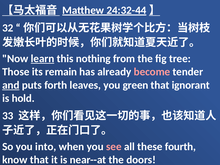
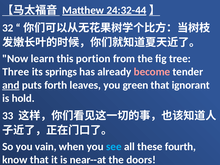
learn underline: present -> none (43, 59)
nothing: nothing -> portion (93, 59)
Those: Those -> Three (16, 72)
remain: remain -> springs (61, 72)
into: into -> vain (46, 147)
see colour: pink -> light blue (114, 147)
